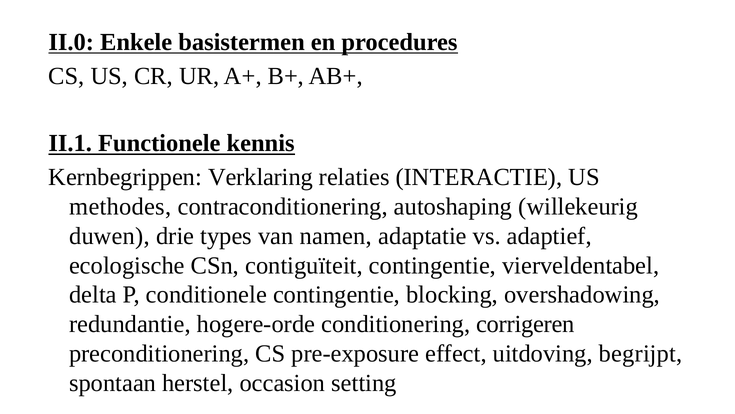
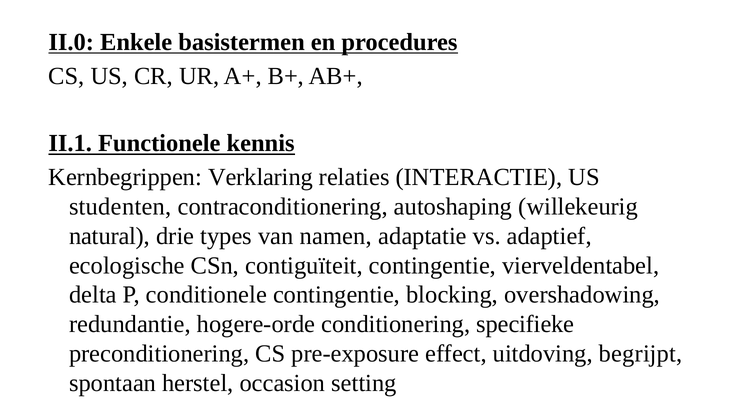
methodes: methodes -> studenten (120, 206)
duwen: duwen -> natural (110, 236)
corrigeren: corrigeren -> specifieke (525, 324)
